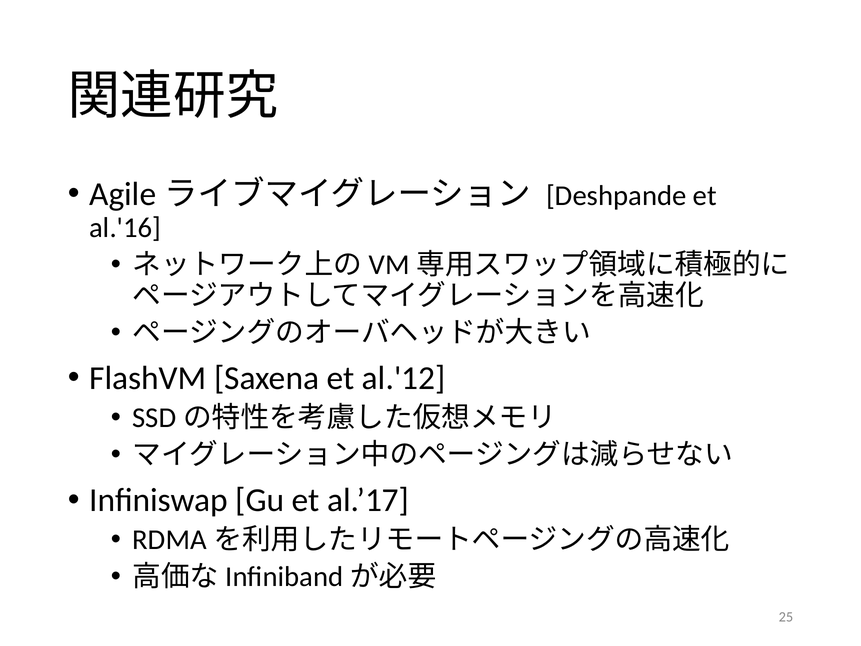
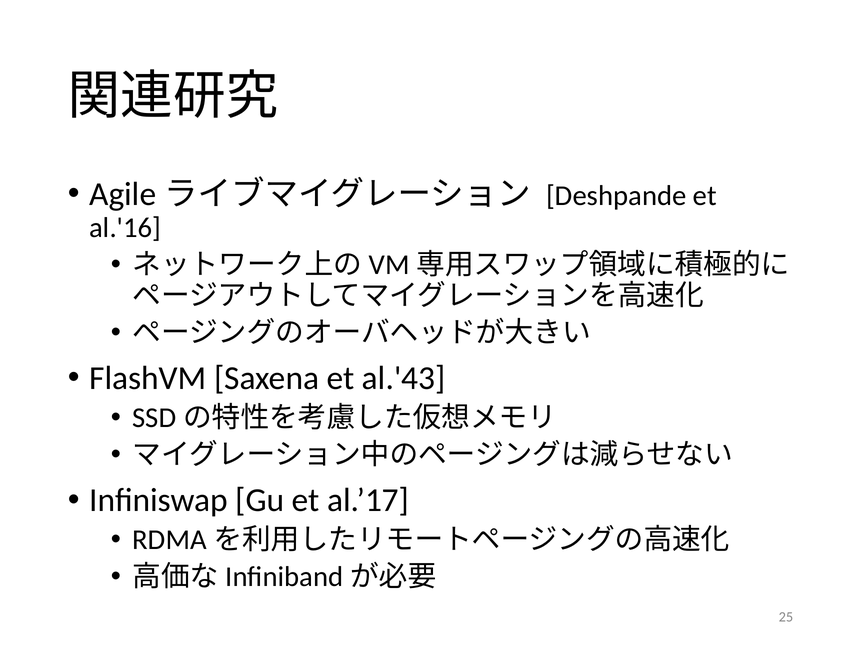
al.'12: al.'12 -> al.'43 (404, 378)
